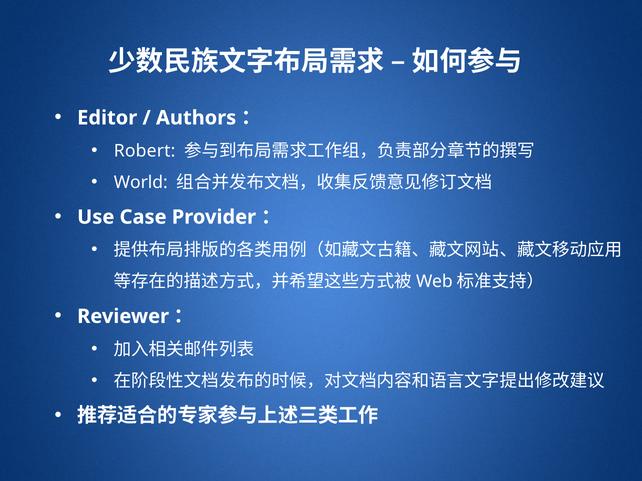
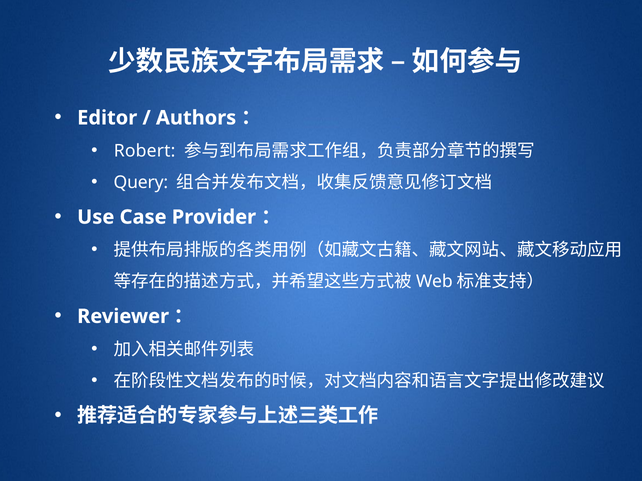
World: World -> Query (141, 183)
